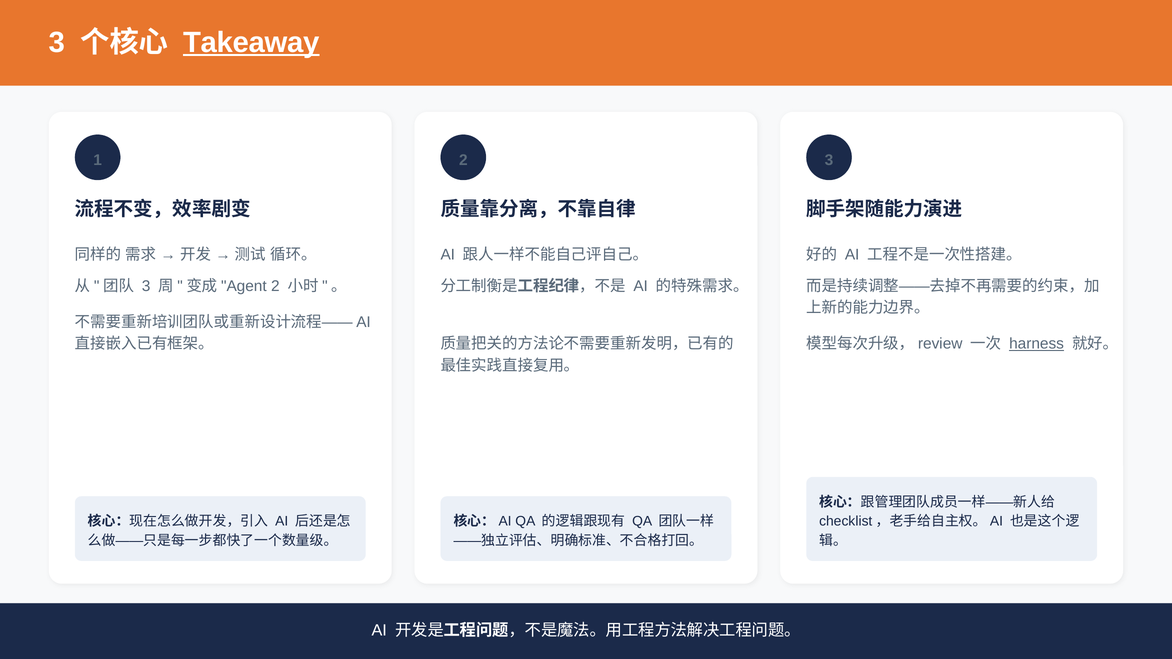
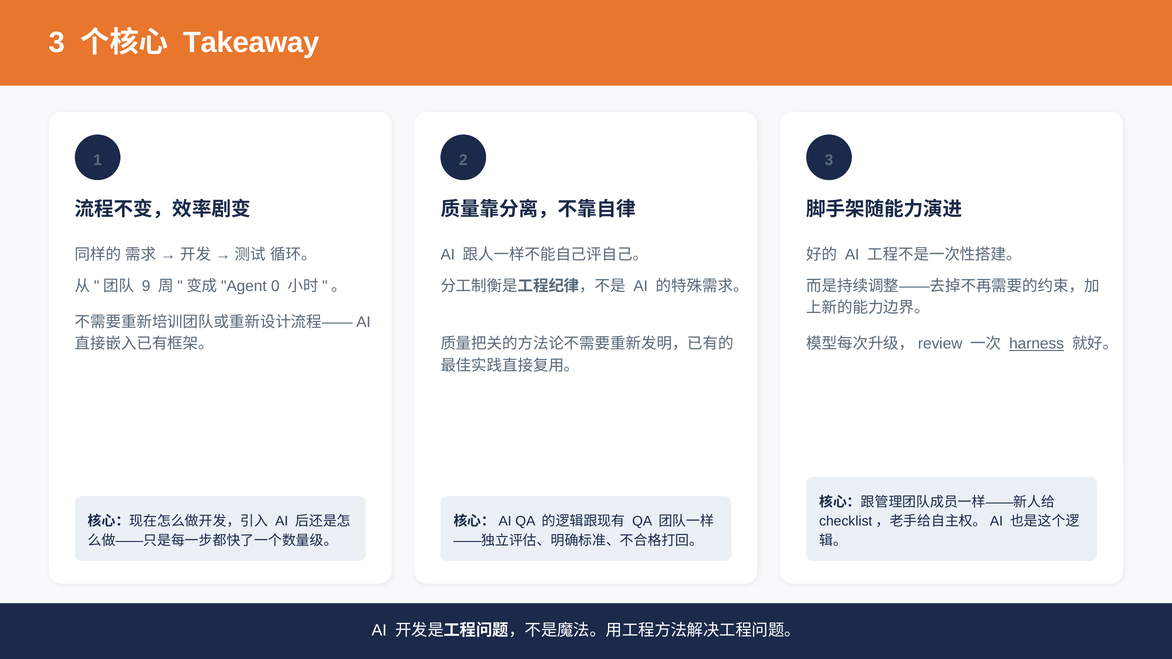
Takeaway underline: present -> none (251, 42)
3: 3 -> 9 (146, 286)
2: 2 -> 0 (275, 286)
